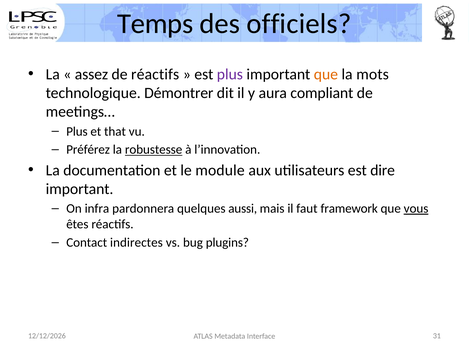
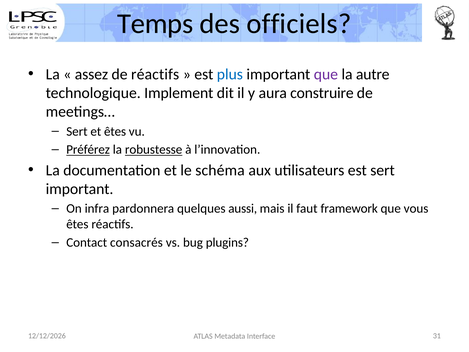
plus colour: purple -> blue (230, 74)
que colour: orange -> purple (326, 74)
mots: mots -> autre (373, 74)
Démontrer: Démontrer -> Implement (179, 93)
compliant: compliant -> construire (322, 93)
Plus: Plus -> Sert (77, 131)
et that: that -> êtes (115, 131)
Préférez underline: none -> present (88, 150)
module: module -> schéma (220, 170)
est dire: dire -> sert (383, 170)
vous underline: present -> none (416, 208)
indirectes: indirectes -> consacrés (136, 242)
